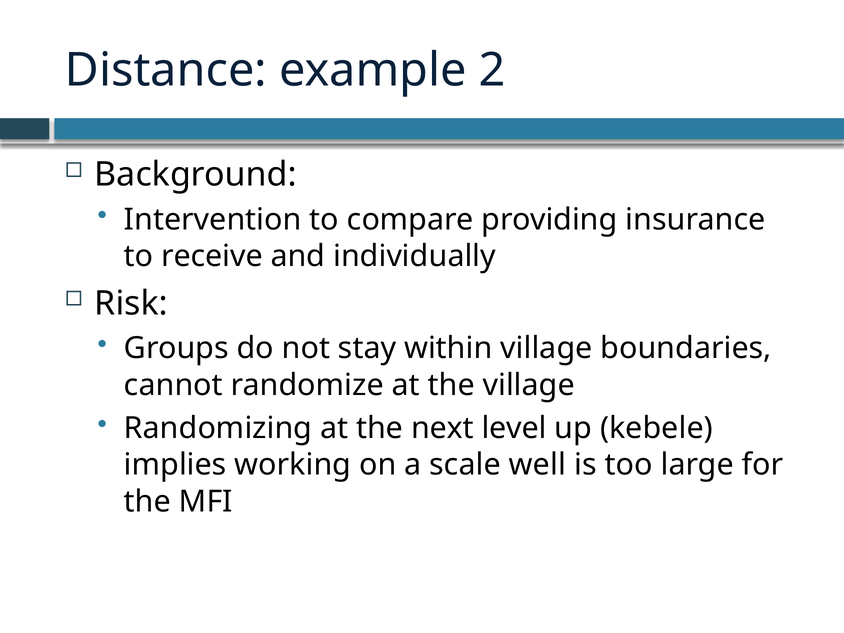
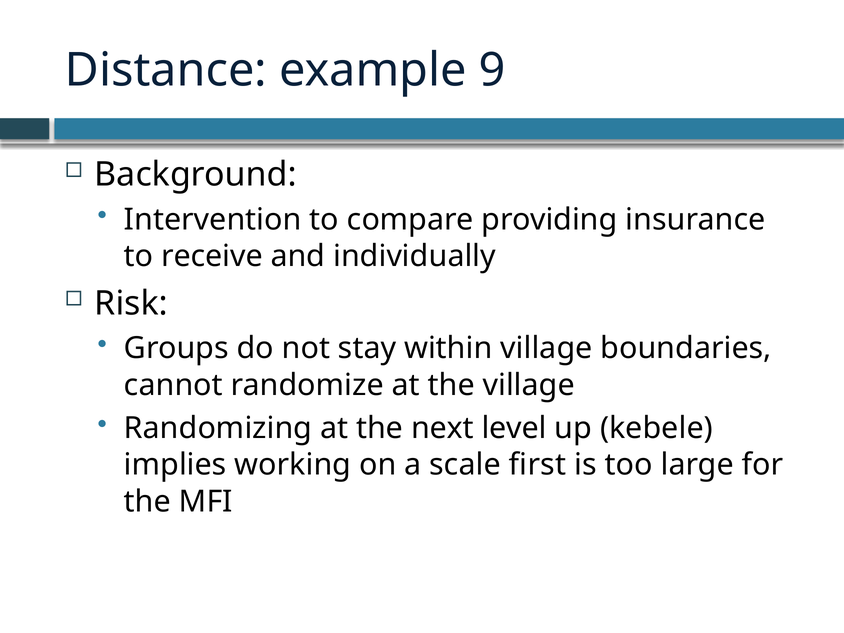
2: 2 -> 9 (492, 70)
well: well -> first (537, 465)
